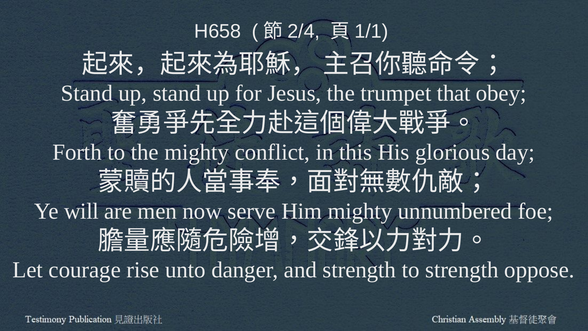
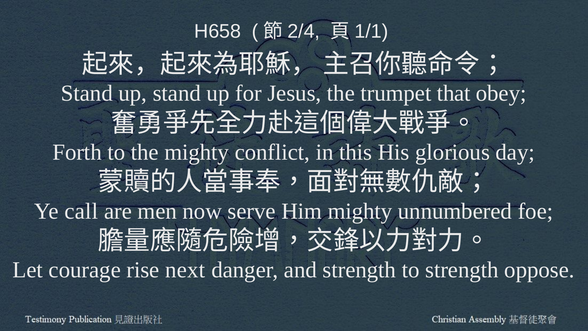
will: will -> call (81, 211)
unto: unto -> next (185, 270)
